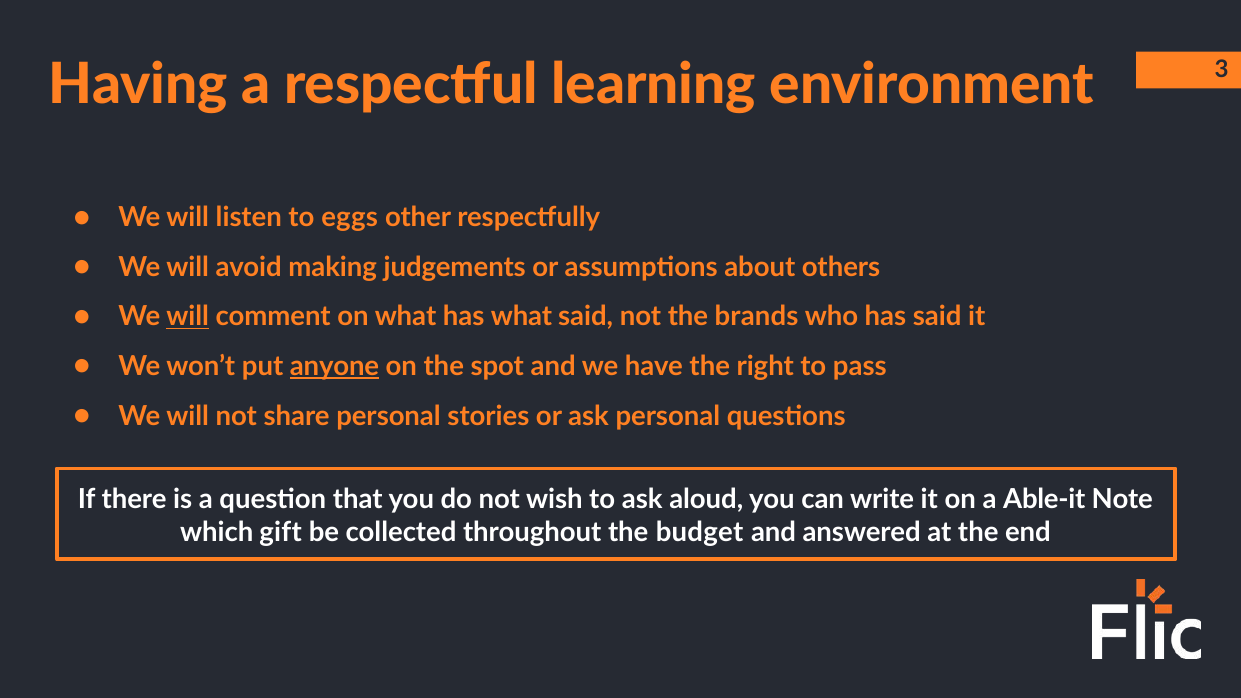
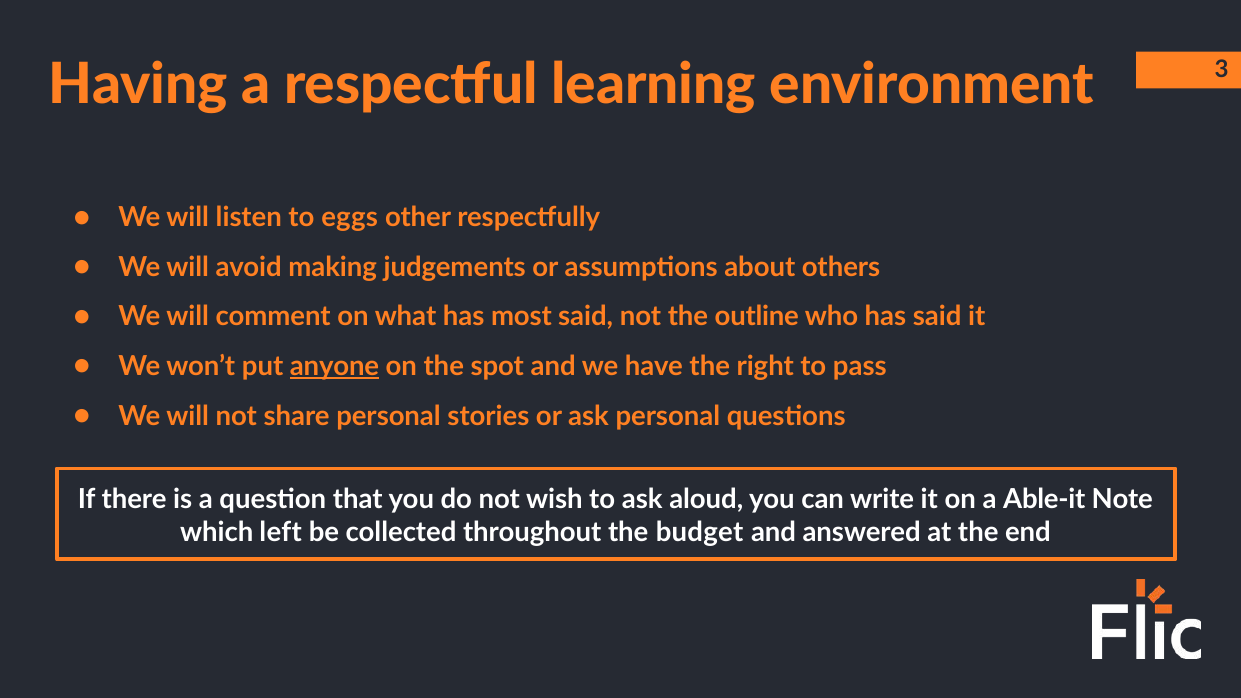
will underline: present -> none (188, 317)
has what: what -> most (521, 317)
brands: brands -> outline (757, 317)
gift: gift -> left (281, 532)
